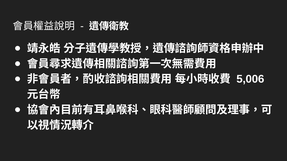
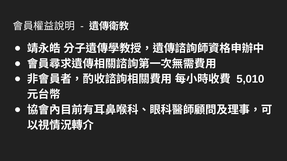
5,006: 5,006 -> 5,010 (250, 79)
